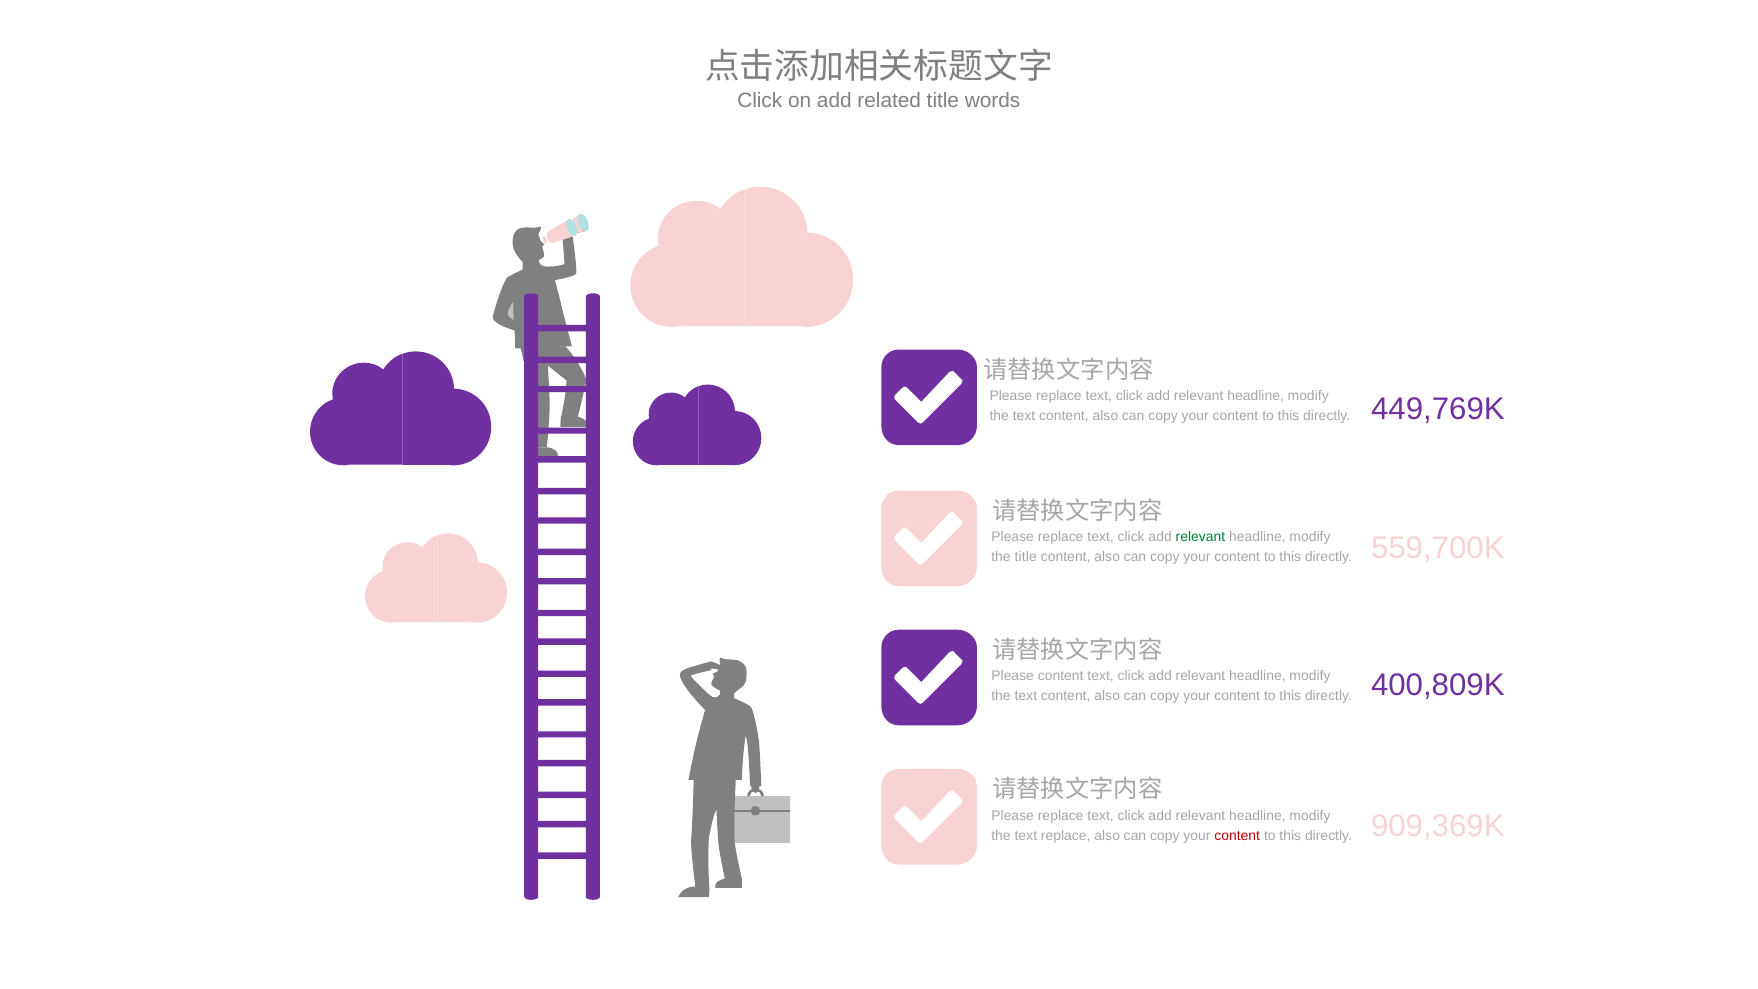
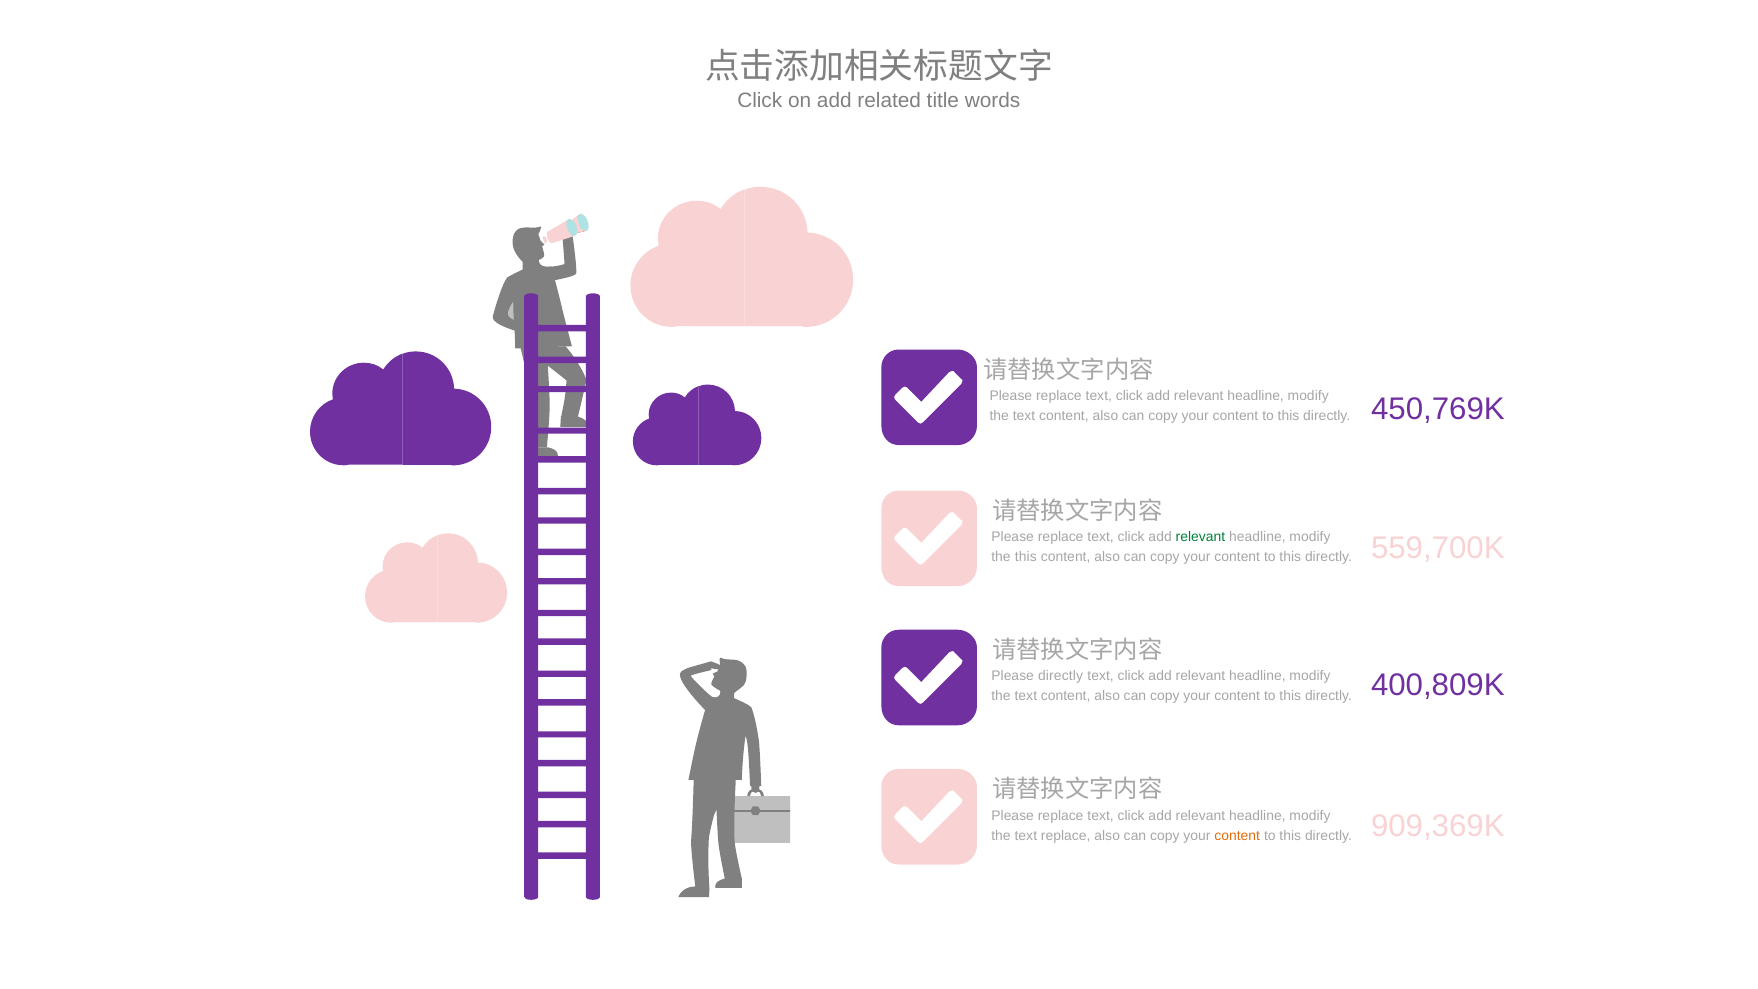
449,769K: 449,769K -> 450,769K (1438, 409)
the title: title -> this (1026, 557)
Please content: content -> directly (1061, 676)
content colour: red -> orange (1237, 835)
